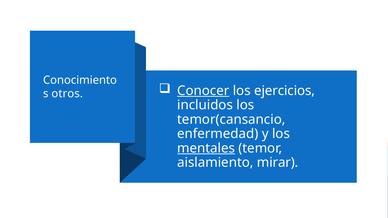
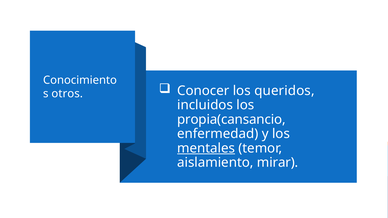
Conocer underline: present -> none (203, 91)
ejercicios: ejercicios -> queridos (284, 91)
temor(cansancio: temor(cansancio -> propia(cansancio (231, 120)
